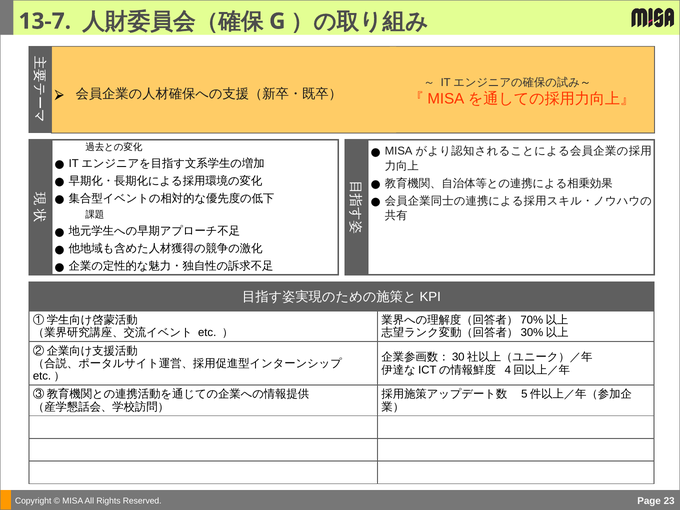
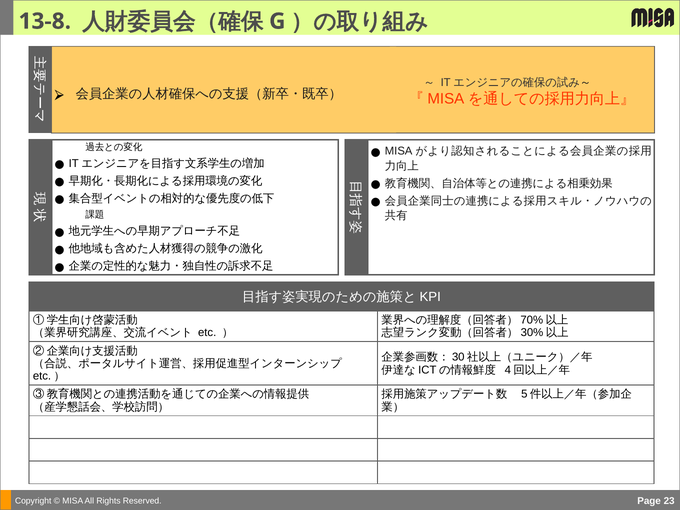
13-7: 13-7 -> 13-8 (45, 21)
